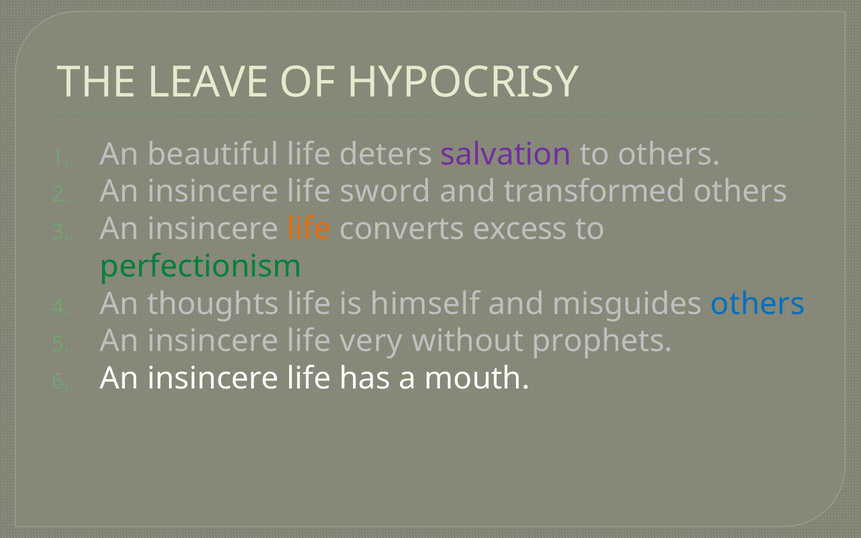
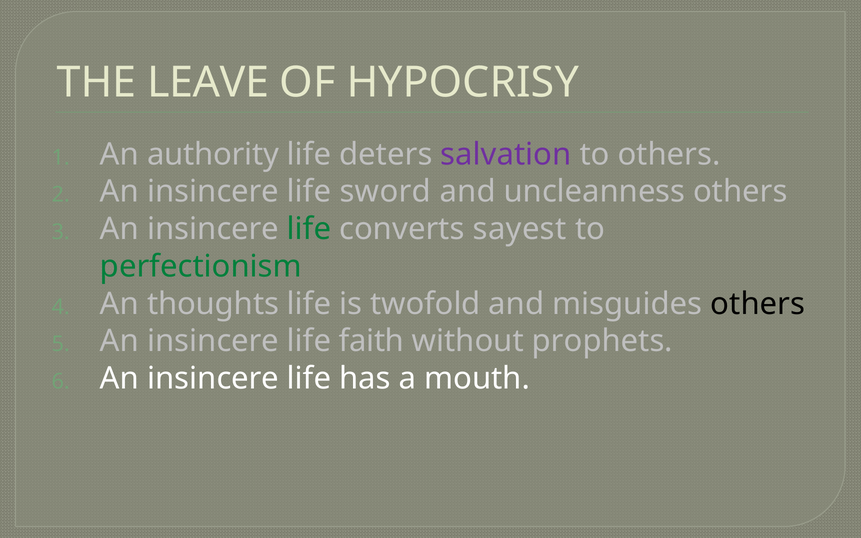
beautiful: beautiful -> authority (213, 154)
transformed: transformed -> uncleanness (594, 192)
life colour: orange -> green (309, 229)
excess: excess -> sayest (520, 229)
himself: himself -> twofold (425, 304)
others colour: blue -> black (758, 304)
very: very -> faith (372, 341)
